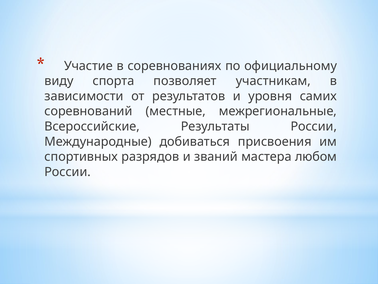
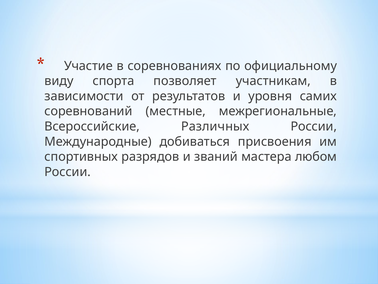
Результаты: Результаты -> Различных (215, 126)
